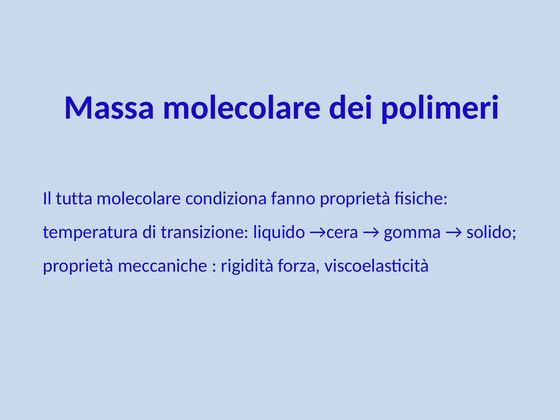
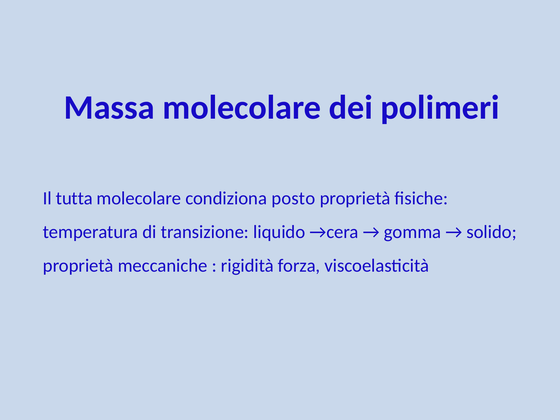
fanno: fanno -> posto (293, 199)
